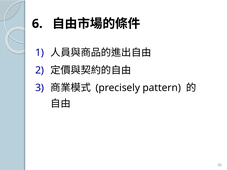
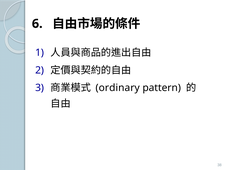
precisely: precisely -> ordinary (118, 88)
